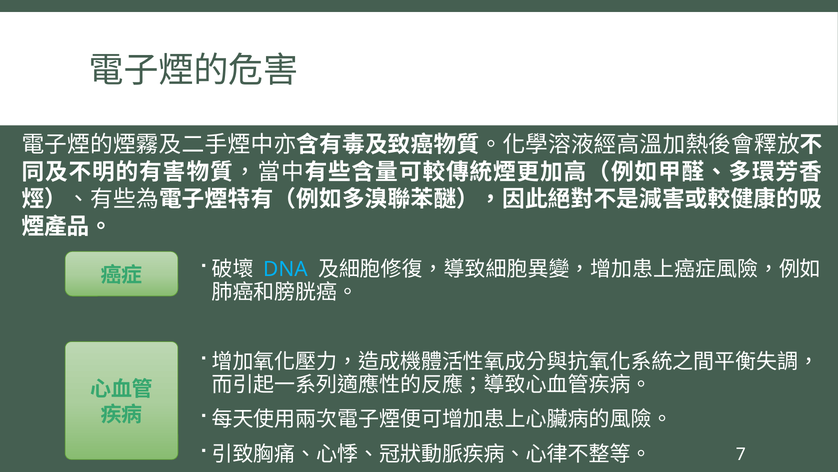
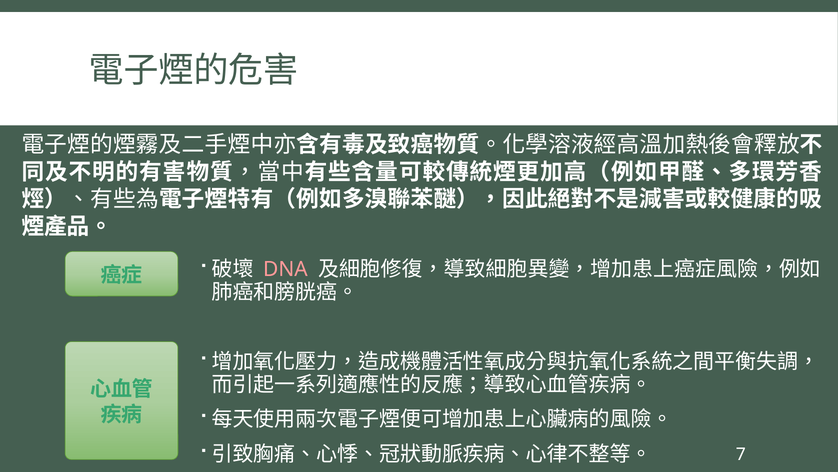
DNA colour: light blue -> pink (285, 269)
